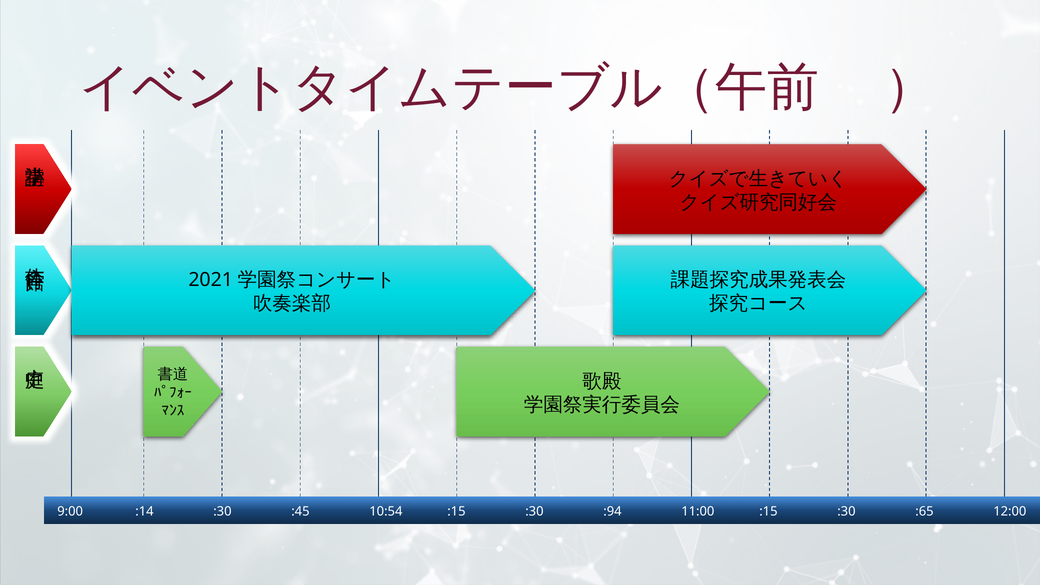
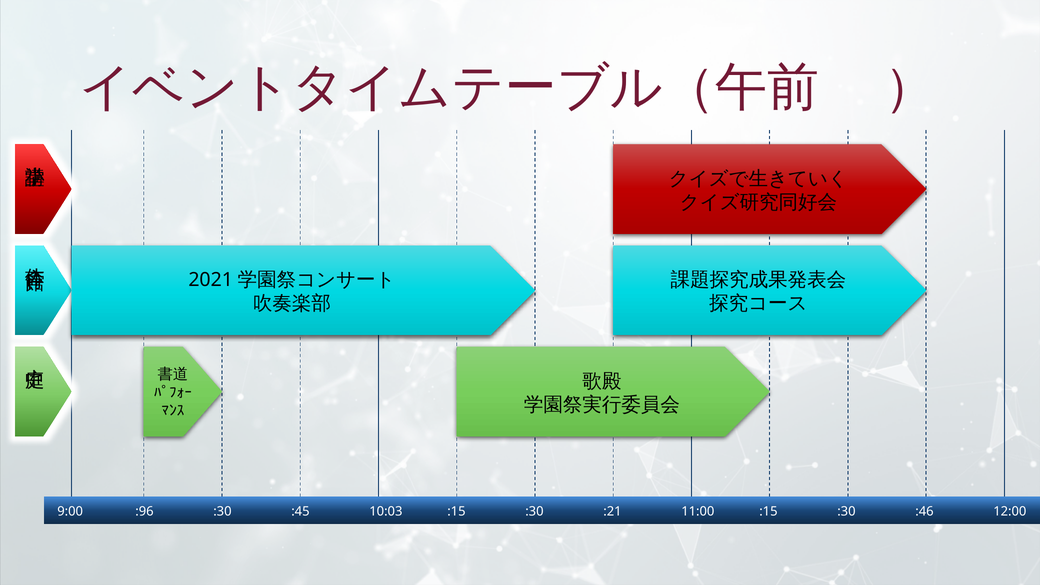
:14: :14 -> :96 (144, 511)
10:54: 10:54 -> 10:03 (386, 511)
:94: :94 -> :21 (612, 511)
:65: :65 -> :46 (924, 511)
